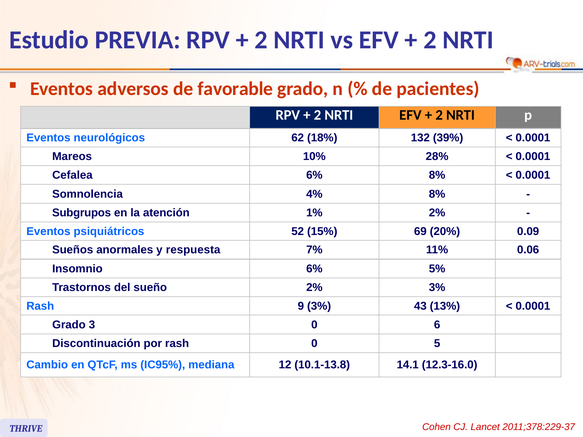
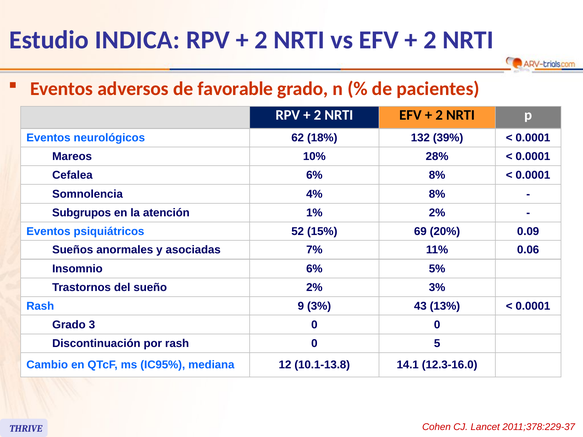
PREVIA: PREVIA -> INDICA (137, 40)
respuesta: respuesta -> asociadas (193, 250)
0 6: 6 -> 0 (437, 325)
